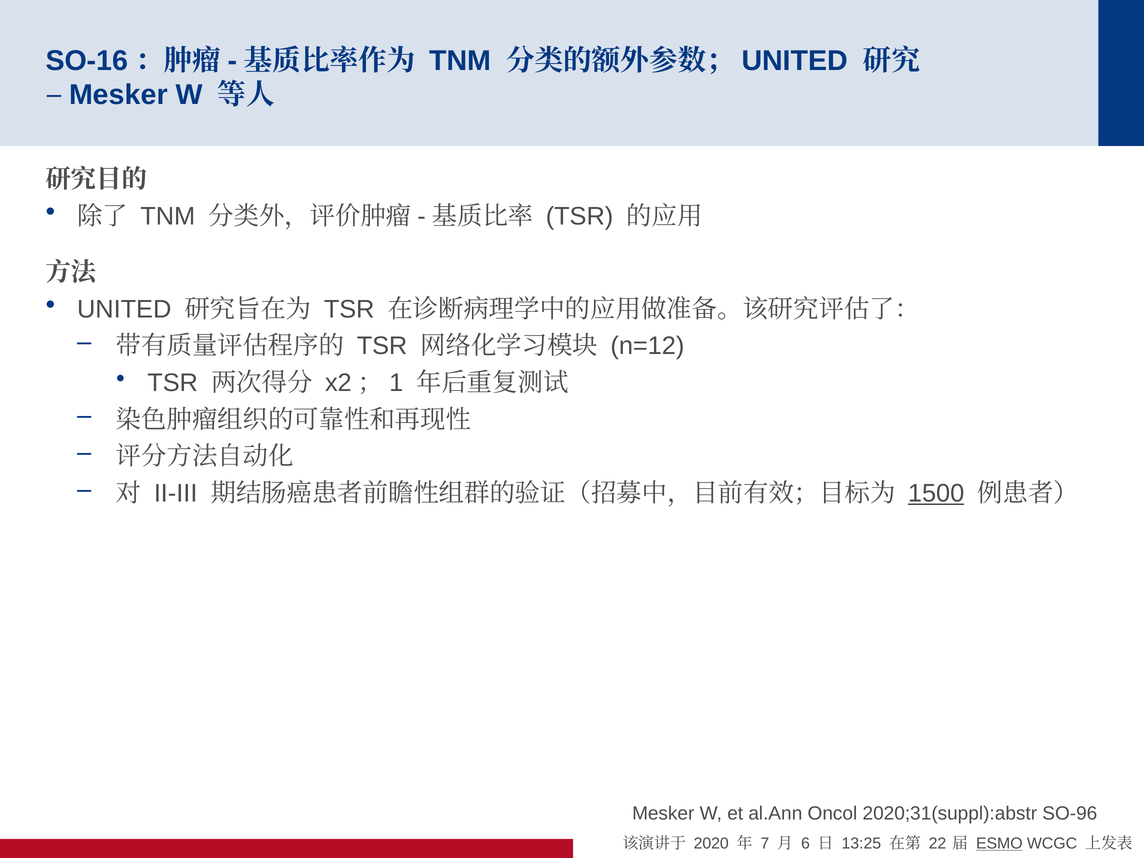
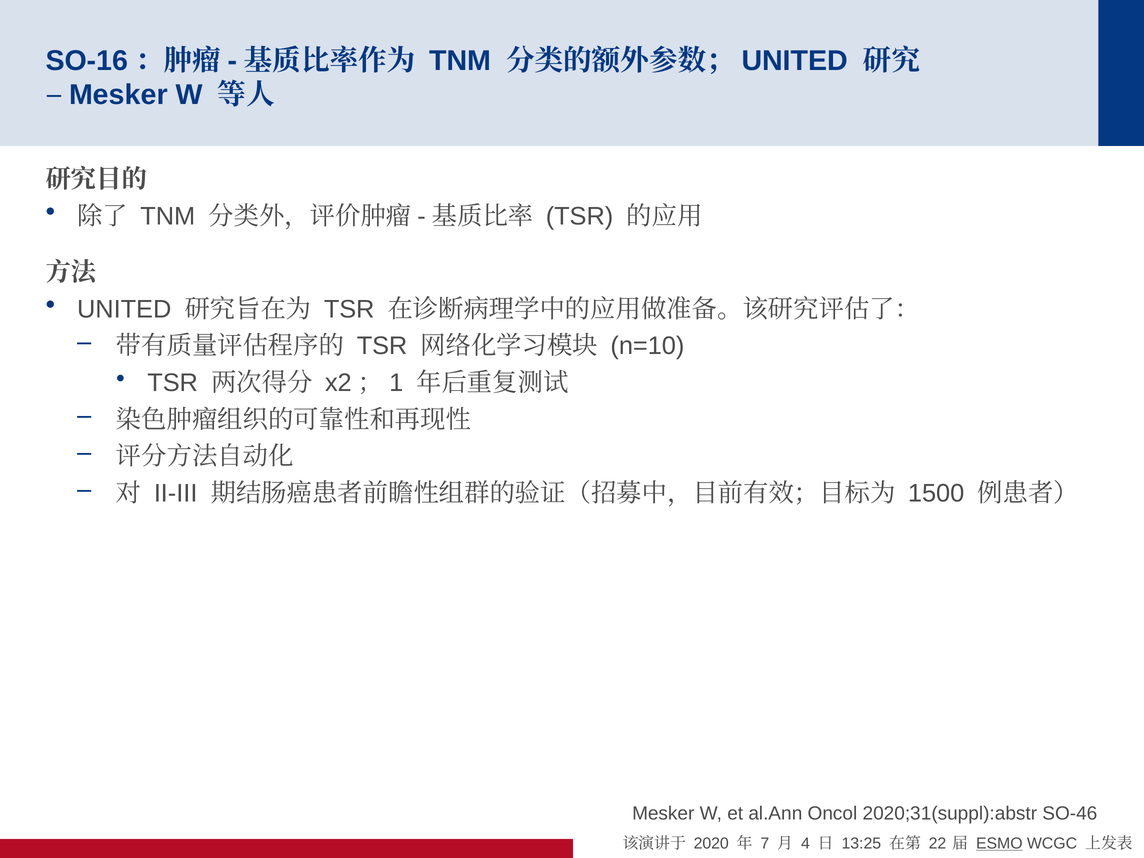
n=12: n=12 -> n=10 (647, 346)
1500 underline: present -> none (936, 493)
SO-96: SO-96 -> SO-46 (1070, 813)
6: 6 -> 4 (805, 843)
